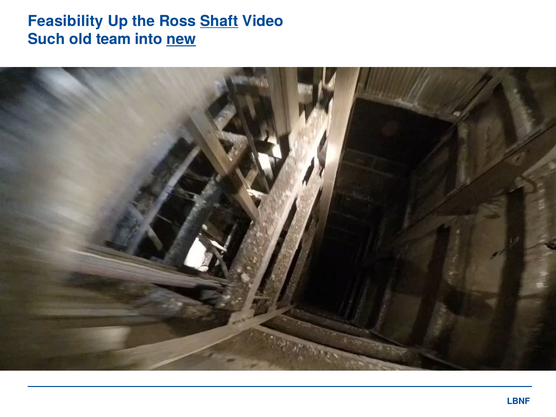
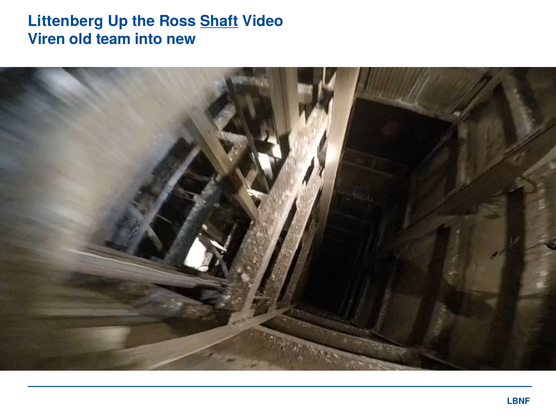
Feasibility: Feasibility -> Littenberg (66, 21)
Such: Such -> Viren (47, 39)
new underline: present -> none (181, 39)
